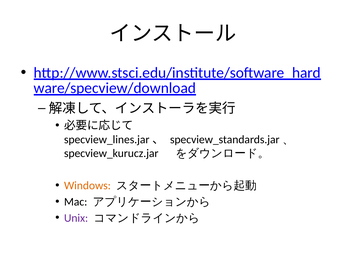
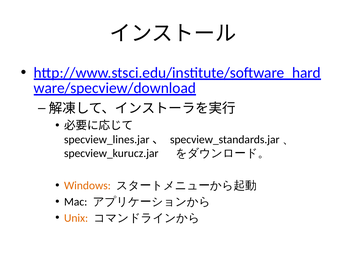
Unix colour: purple -> orange (76, 218)
